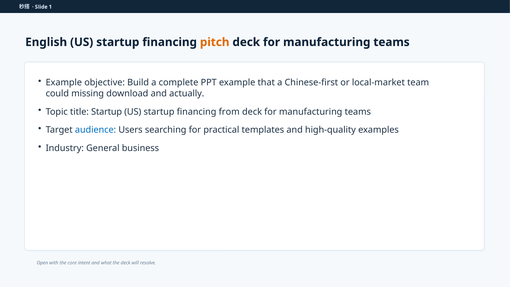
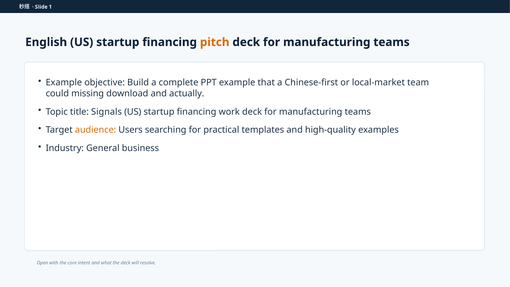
title Startup: Startup -> Signals (107, 112)
from: from -> work (229, 112)
audience colour: blue -> orange (96, 130)
